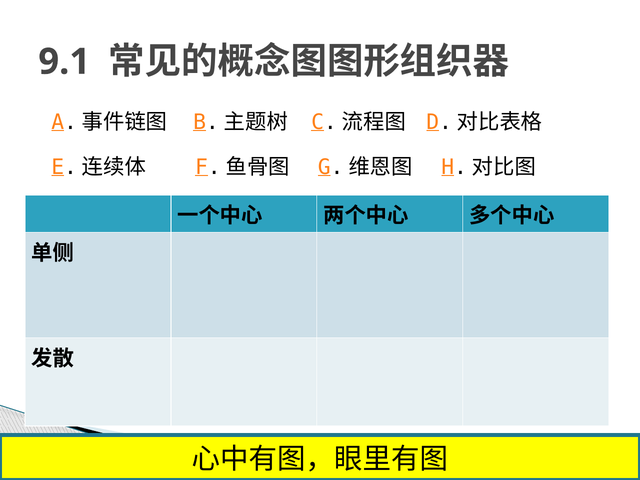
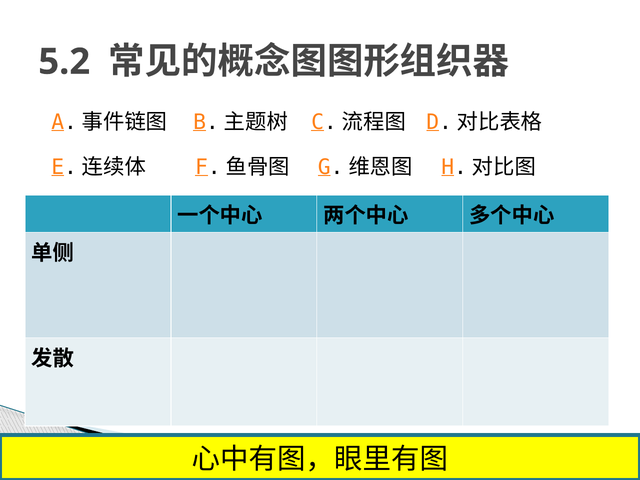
9.1: 9.1 -> 5.2 (64, 62)
